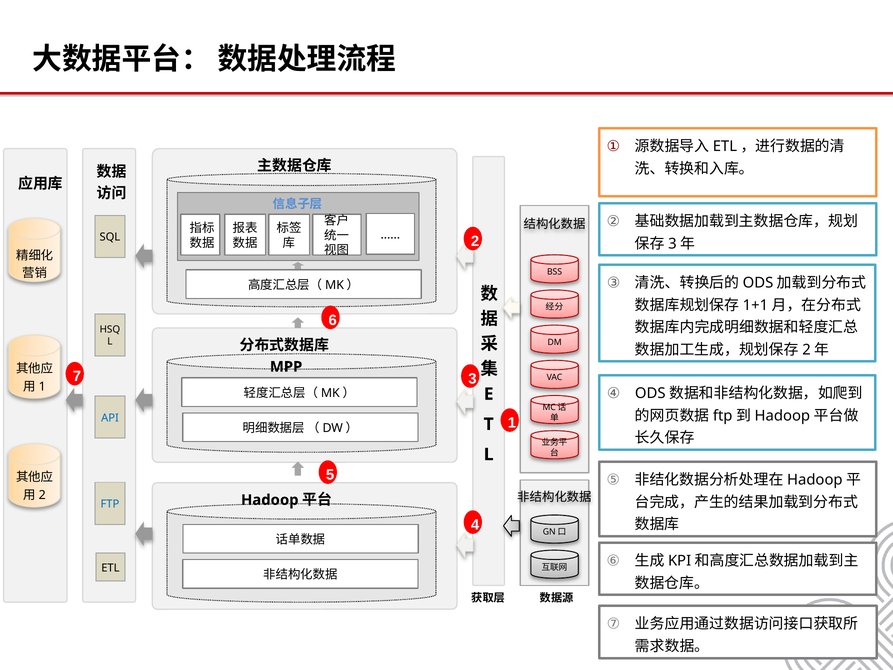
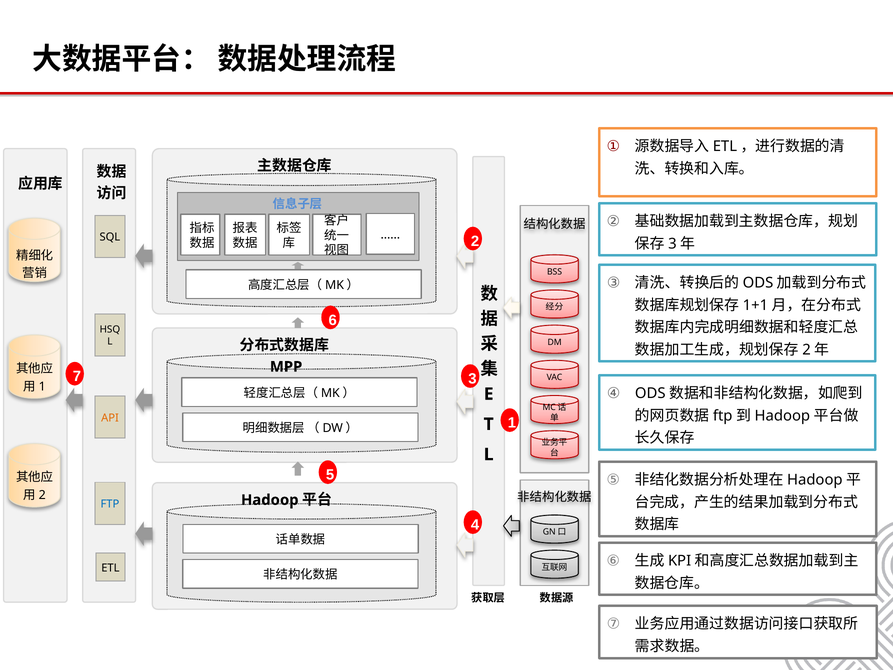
API colour: blue -> orange (110, 418)
